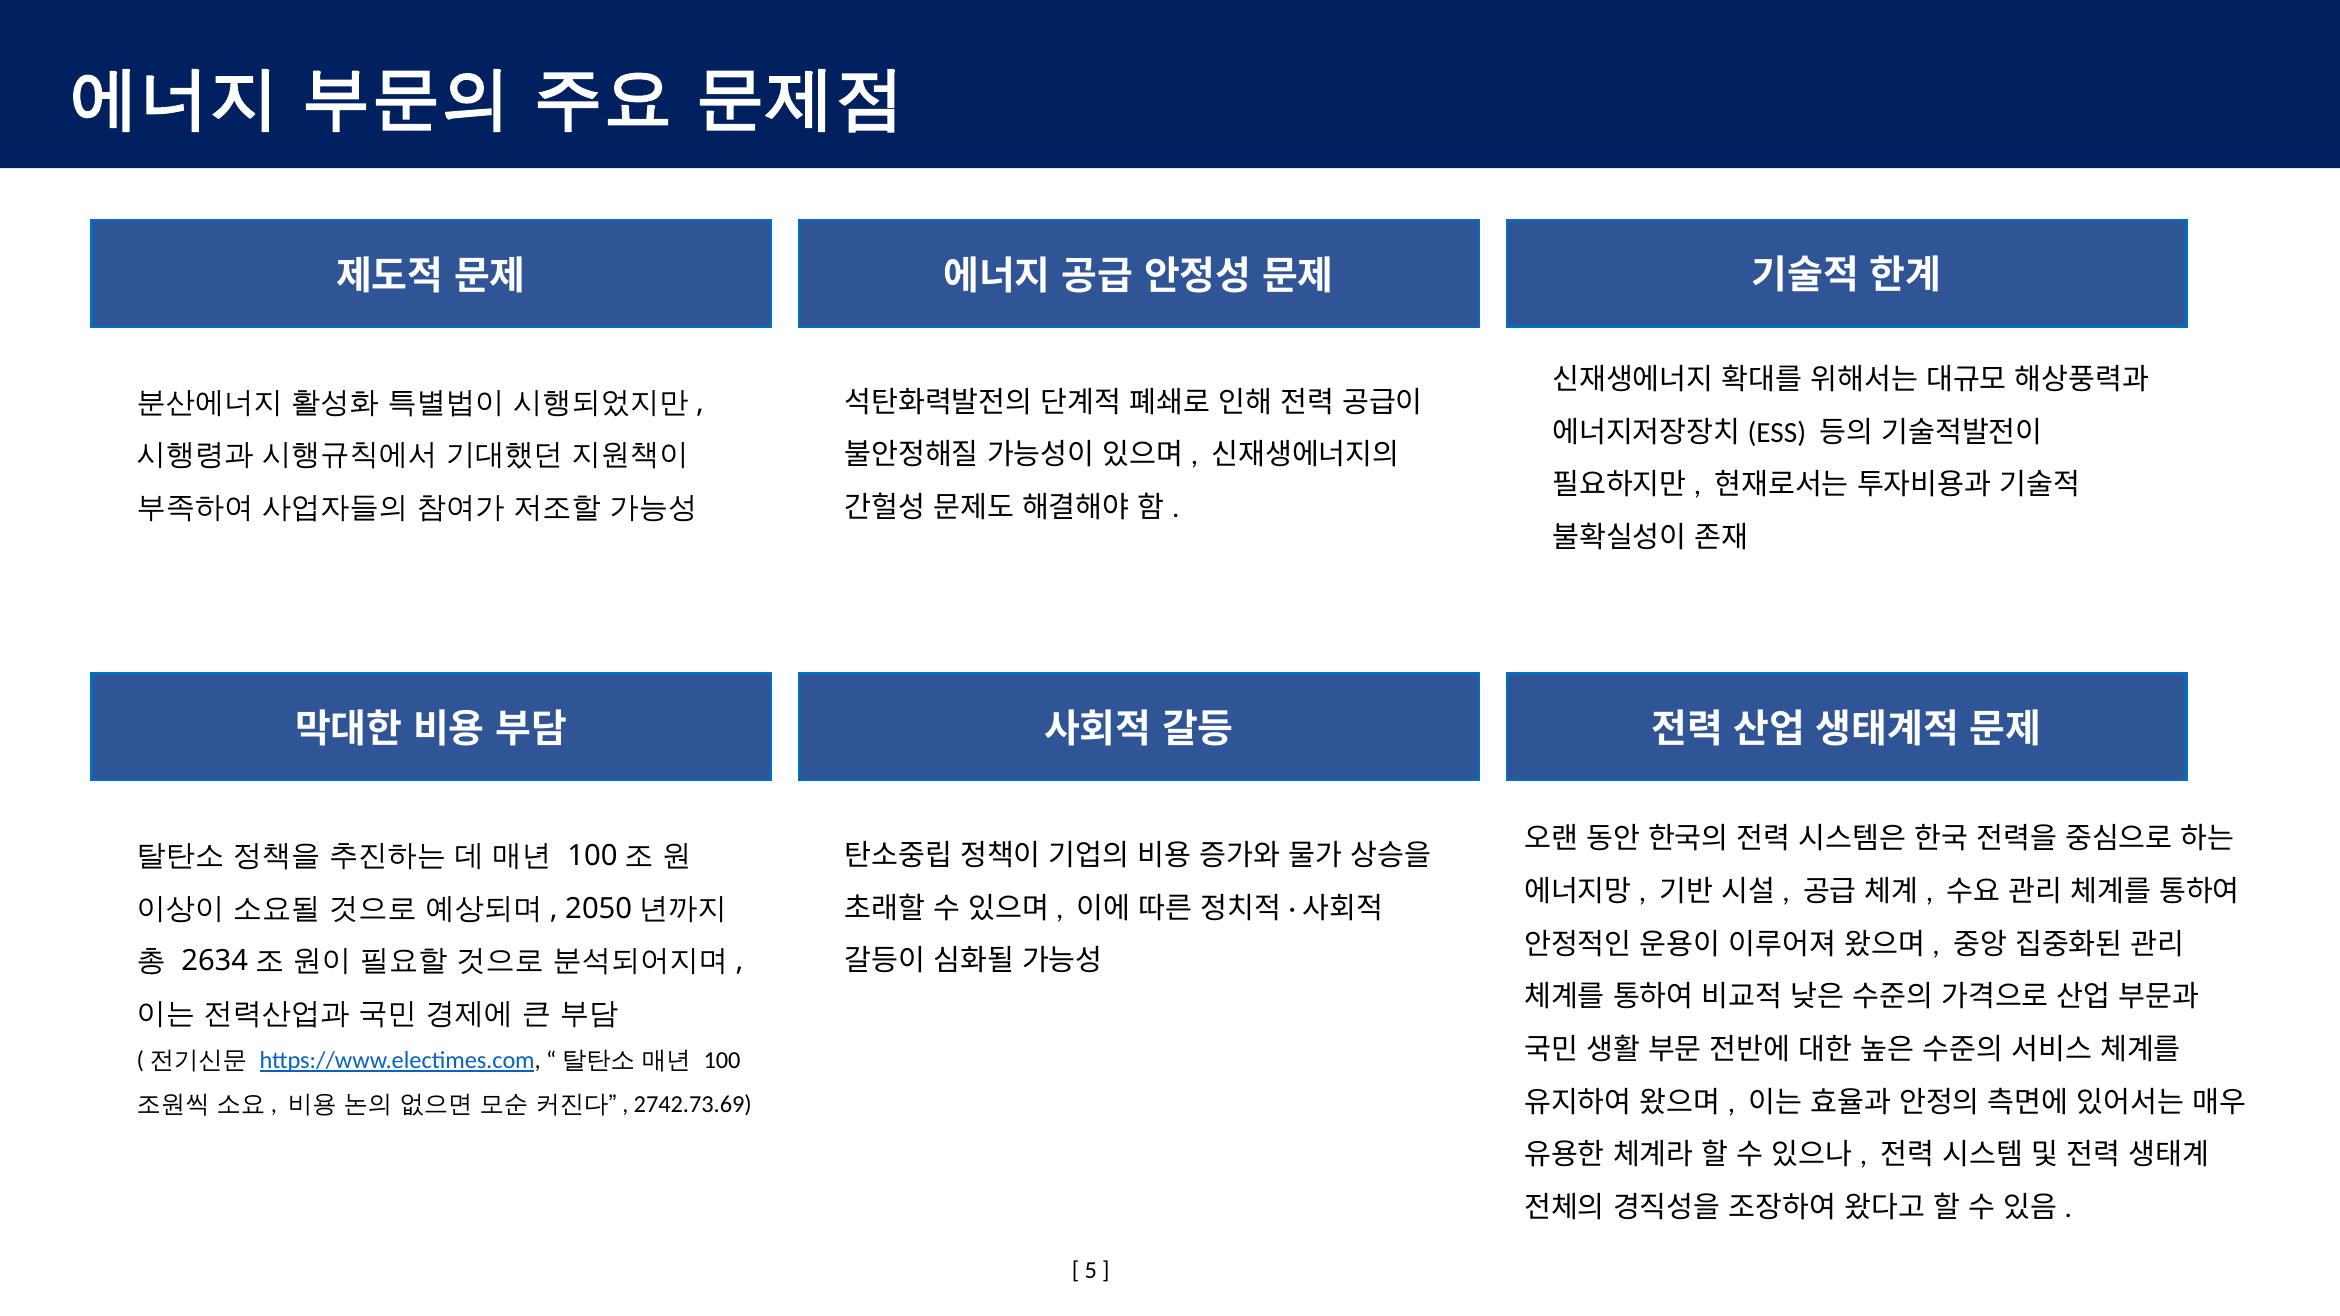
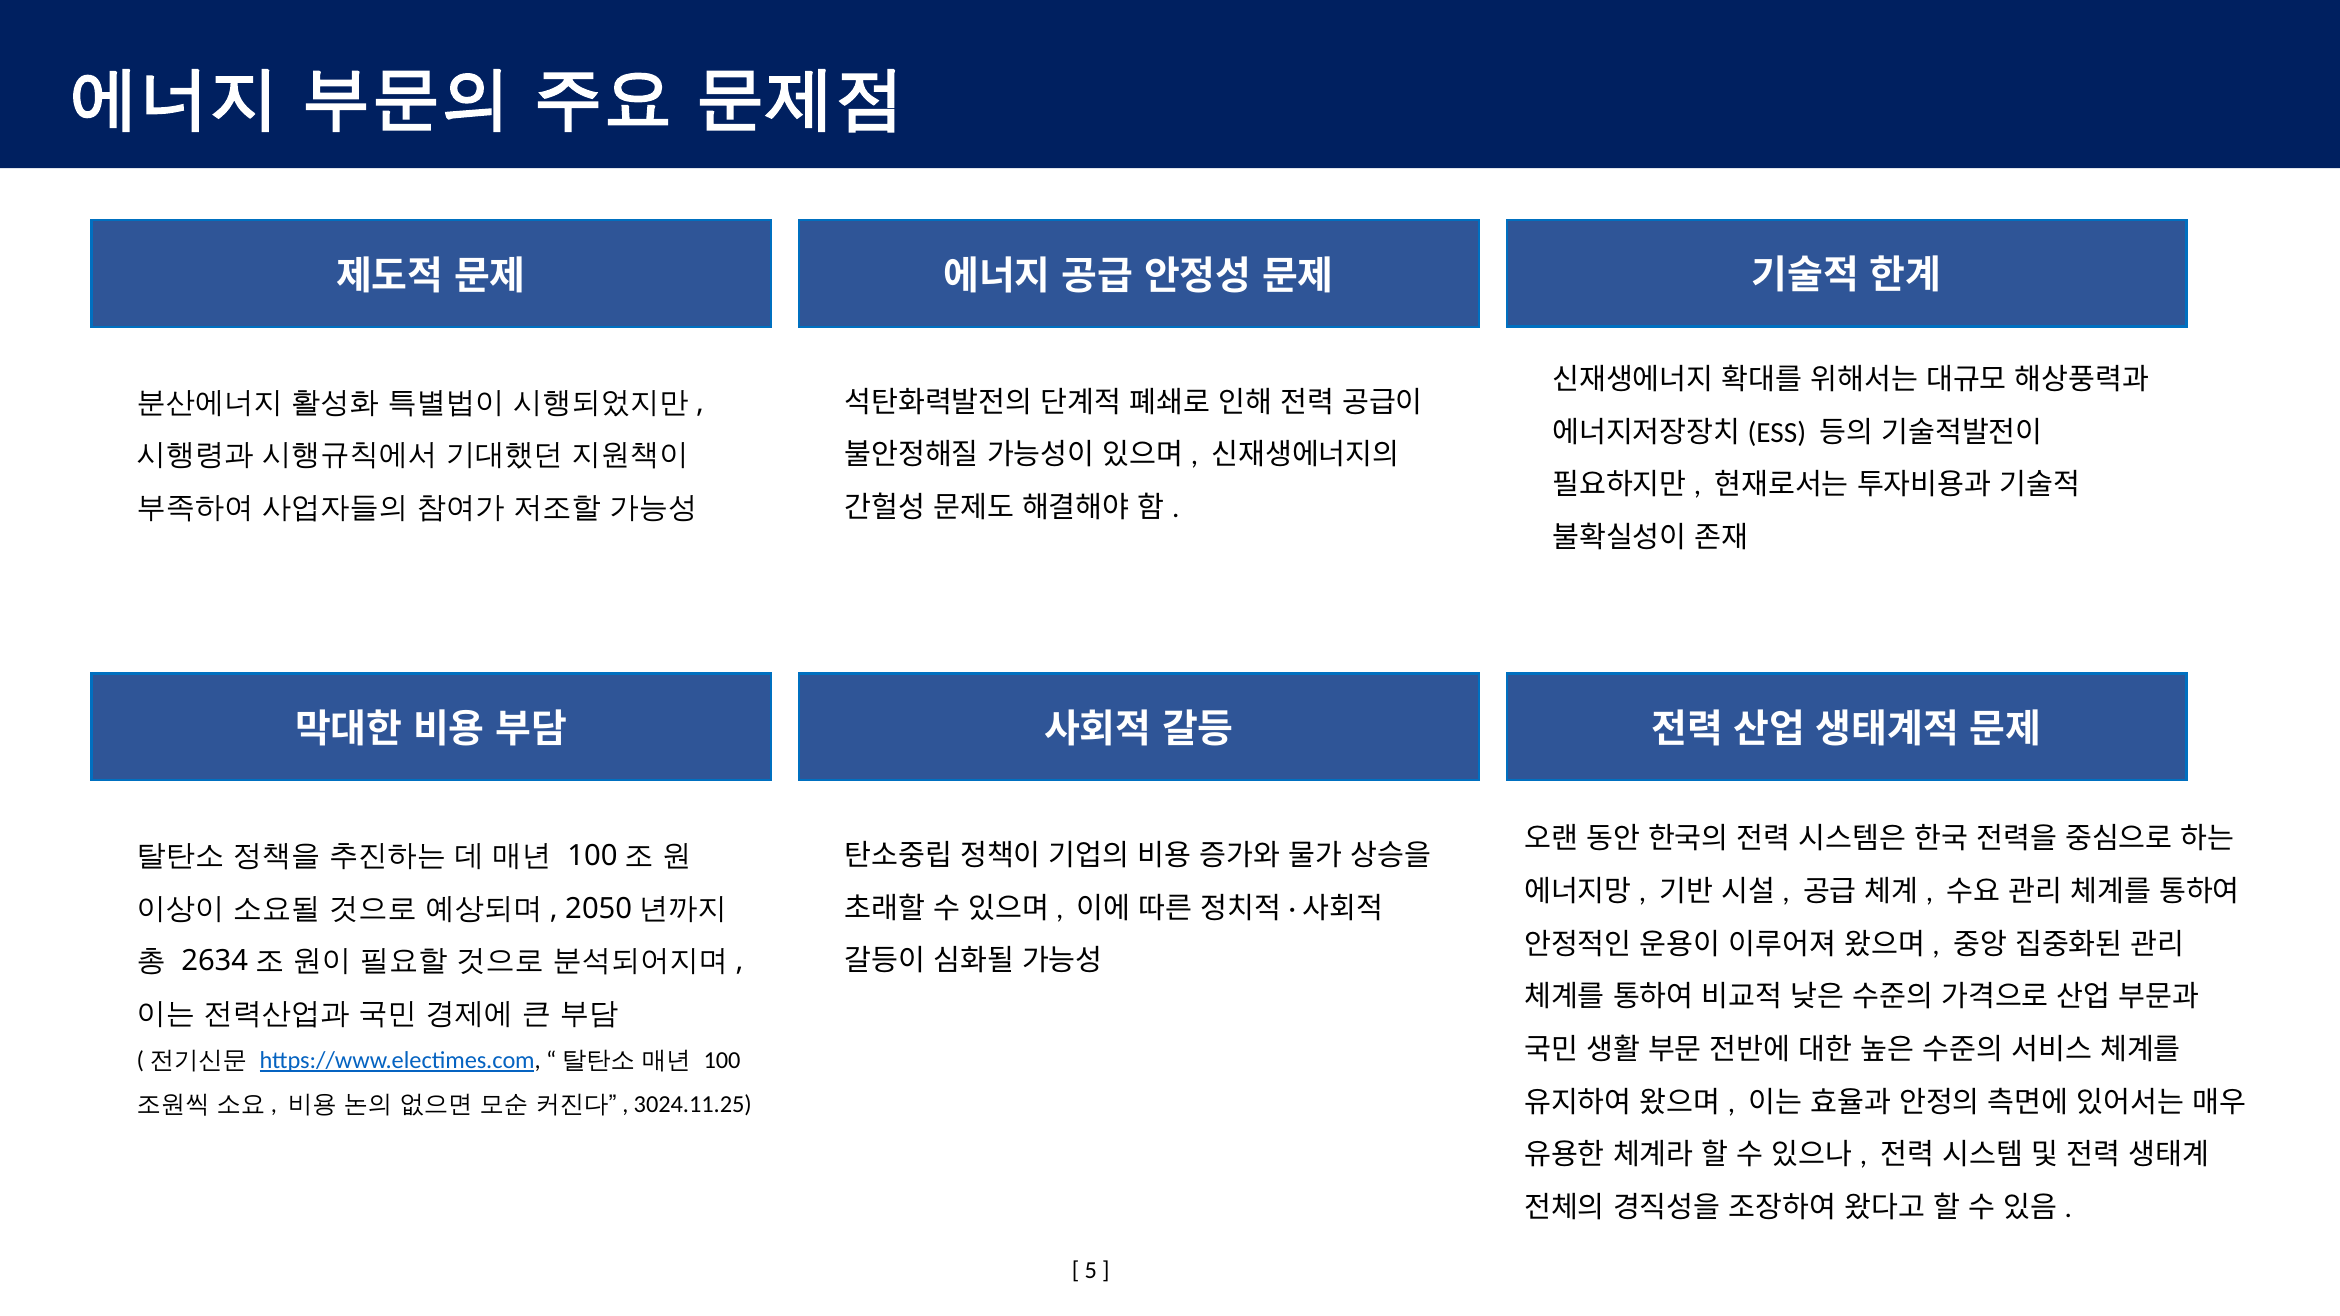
2742.73.69: 2742.73.69 -> 3024.11.25 (693, 1105)
